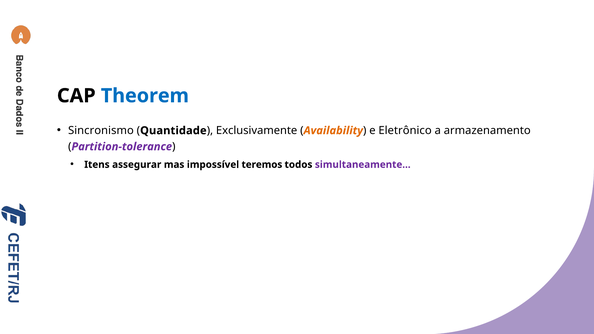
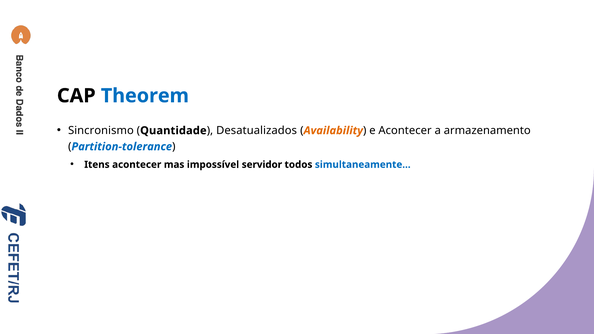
Exclusivamente: Exclusivamente -> Desatualizados (257, 131)
e Eletrônico: Eletrônico -> Acontecer (405, 131)
Partition-tolerance colour: purple -> blue (122, 147)
Itens assegurar: assegurar -> acontecer (137, 165)
teremos: teremos -> servidor (262, 165)
simultaneamente colour: purple -> blue (363, 165)
